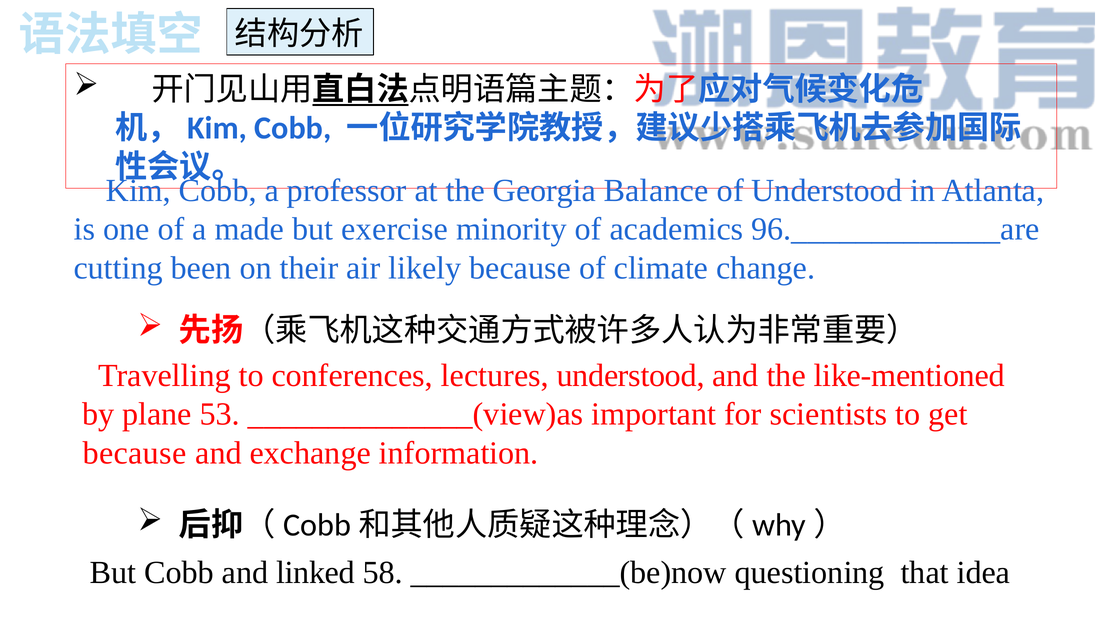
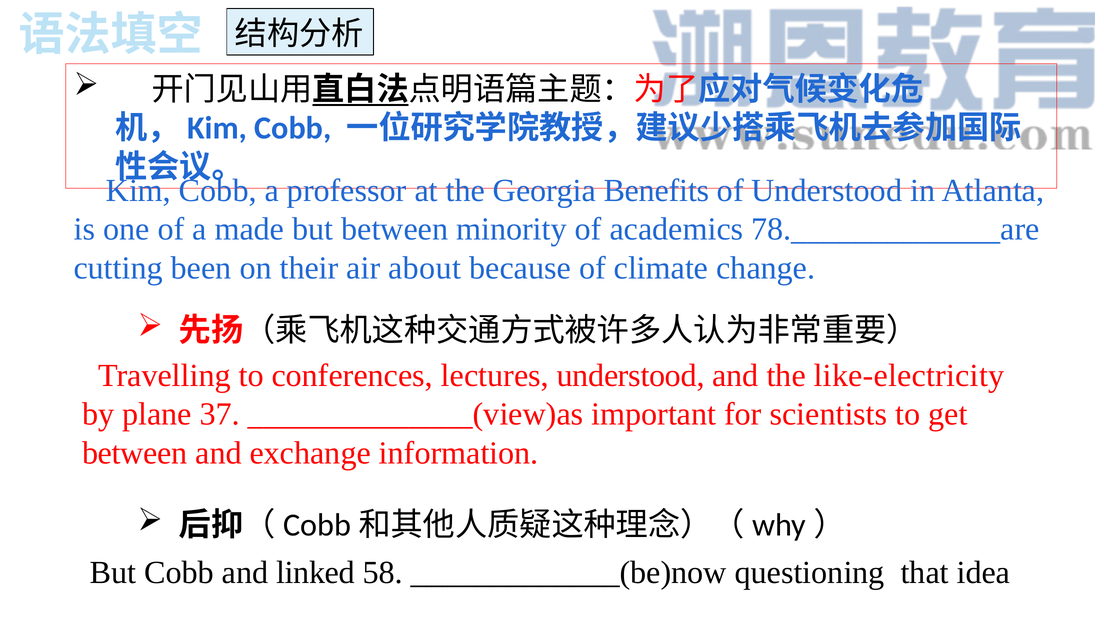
Balance: Balance -> Benefits (657, 191)
but exercise: exercise -> between (395, 229)
96._____________are: 96._____________are -> 78._____________are (895, 229)
likely: likely -> about (425, 268)
like-mentioned: like-mentioned -> like-electricity (909, 376)
53: 53 -> 37 (220, 414)
because: because -> between (135, 453)
